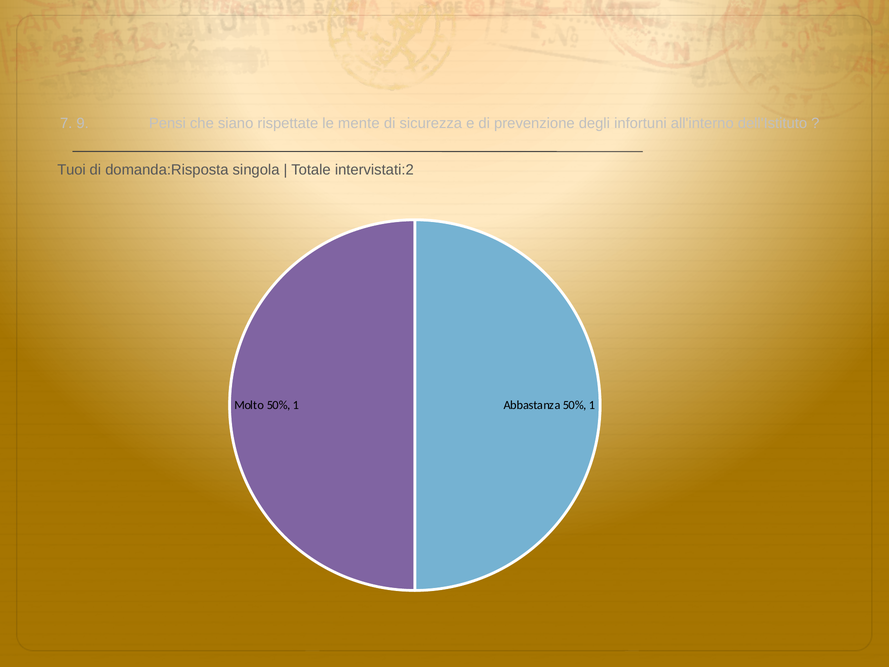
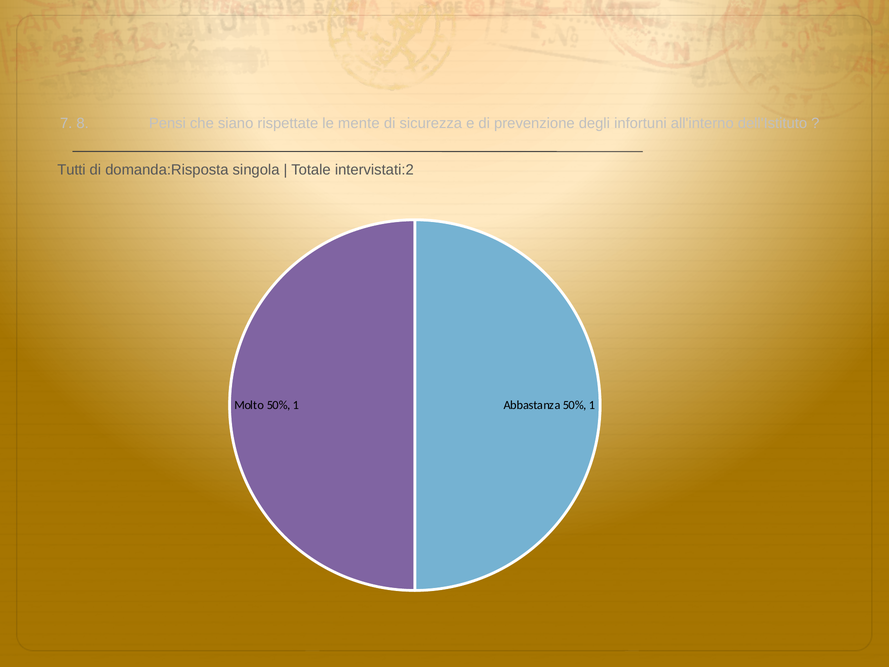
9: 9 -> 8 (83, 123)
Tuoi: Tuoi -> Tutti (71, 170)
